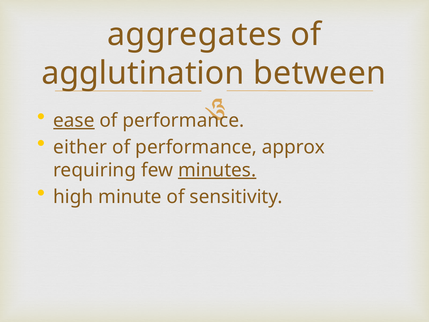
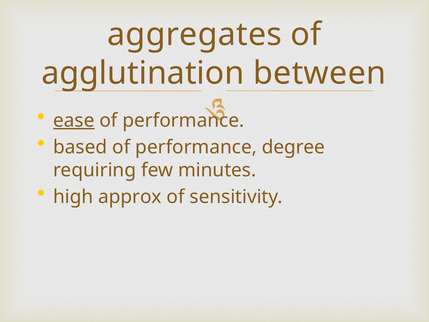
either: either -> based (80, 147)
approx: approx -> degree (293, 147)
minutes underline: present -> none (217, 170)
minute: minute -> approx (130, 197)
